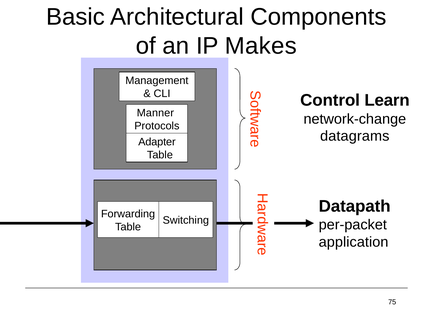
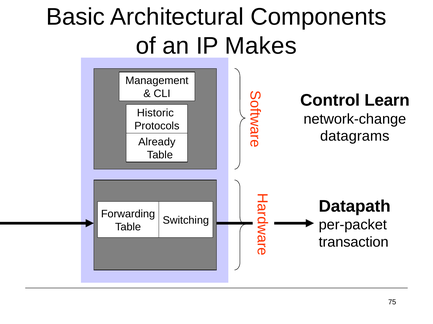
Manner: Manner -> Historic (155, 113)
Adapter: Adapter -> Already (157, 142)
application: application -> transaction (354, 243)
